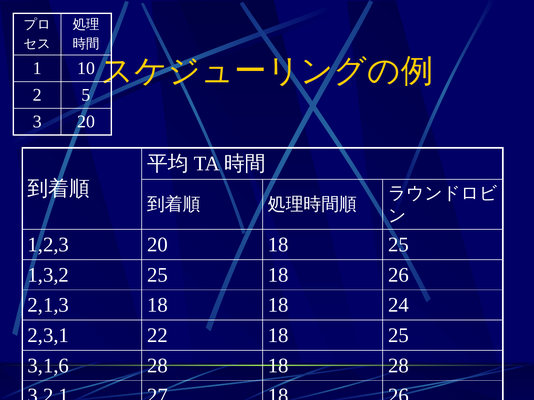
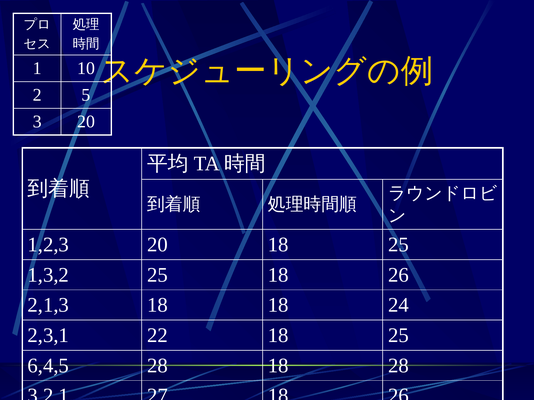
3,1,6: 3,1,6 -> 6,4,5 (48, 366)
